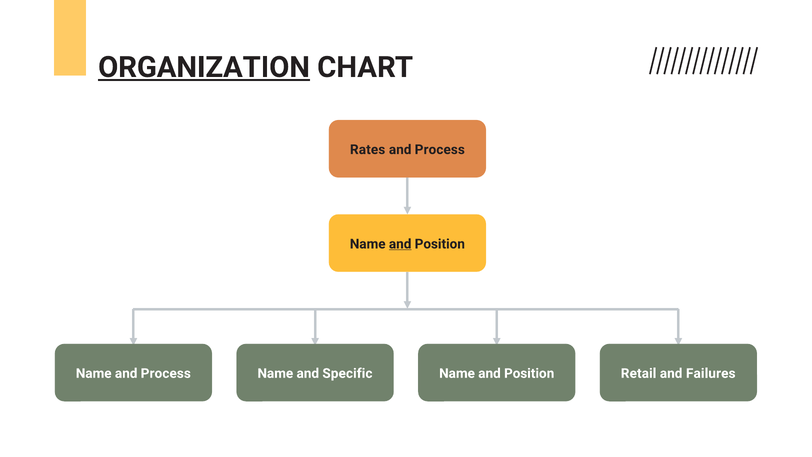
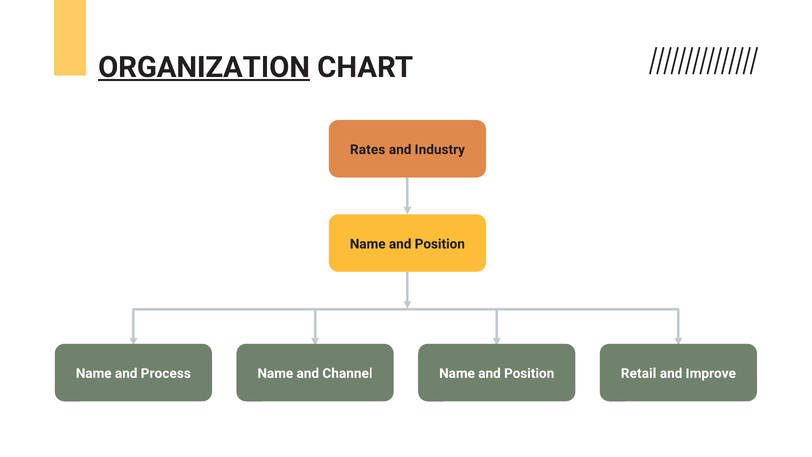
Process: Process -> Industry (440, 149)
and underline: present -> none (400, 244)
Specific: Specific -> Channel (347, 373)
Failures: Failures -> Improve (711, 373)
